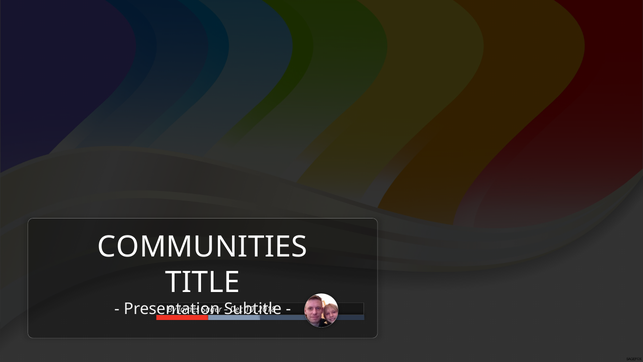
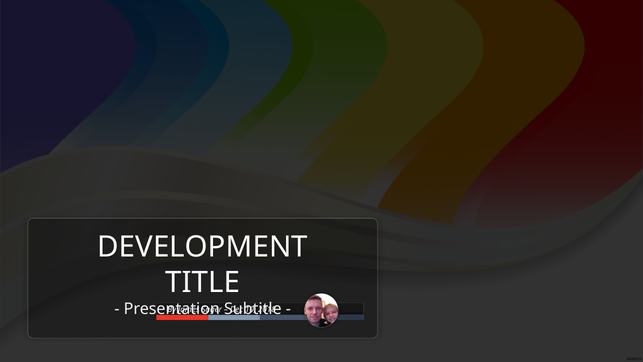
COMMUNITIES: COMMUNITIES -> DEVELOPMENT (203, 247)
